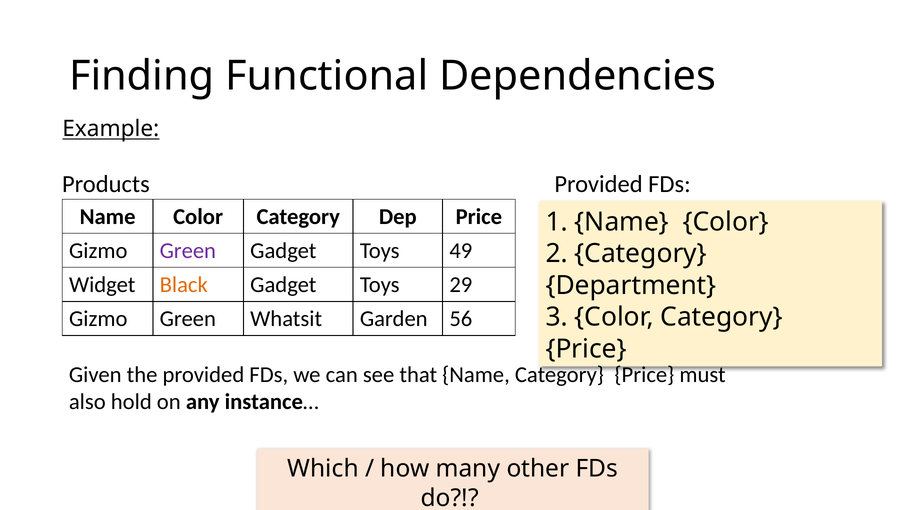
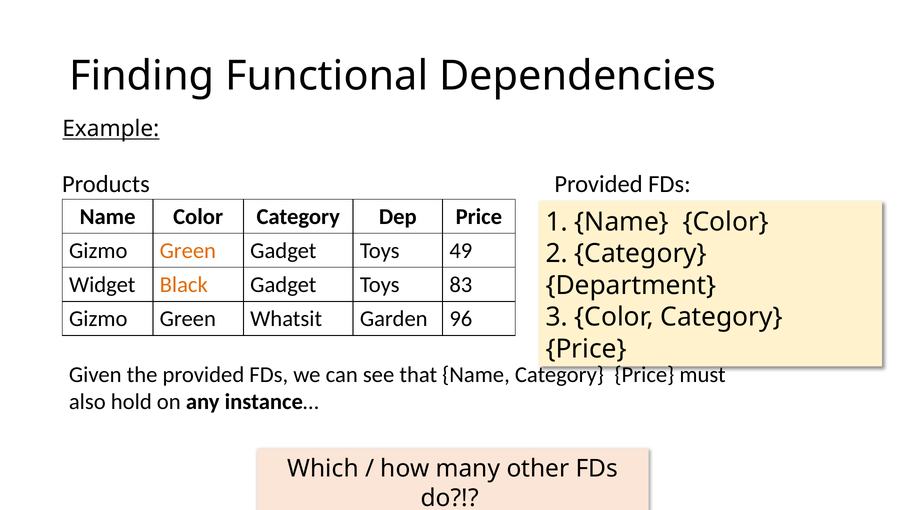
Green colour: purple -> orange (188, 251)
29: 29 -> 83 (461, 285)
56: 56 -> 96 (461, 319)
